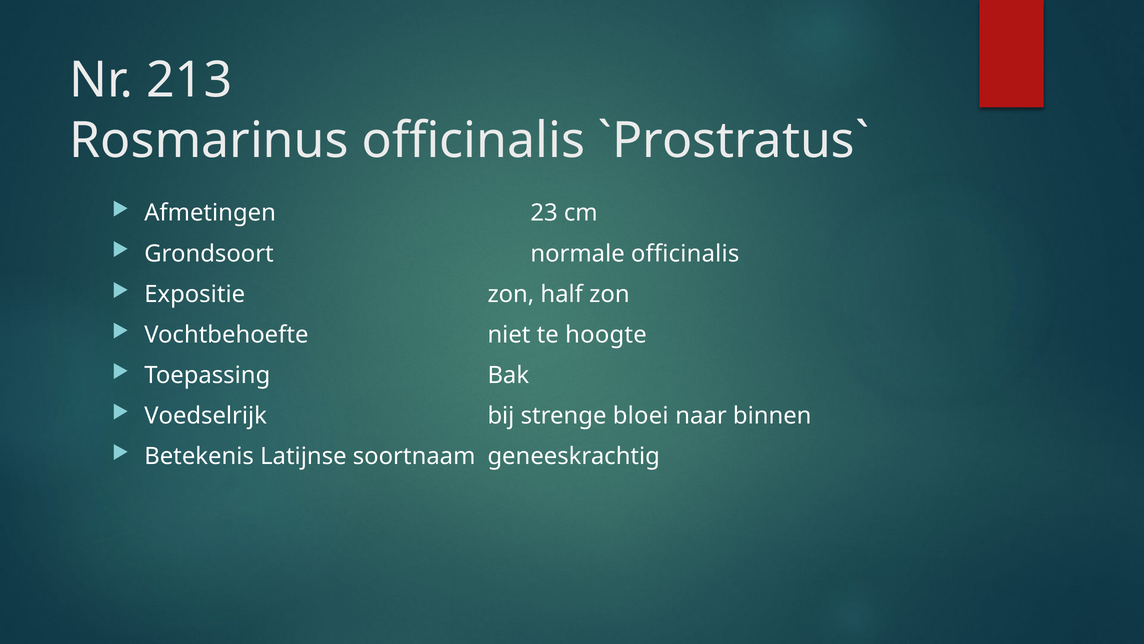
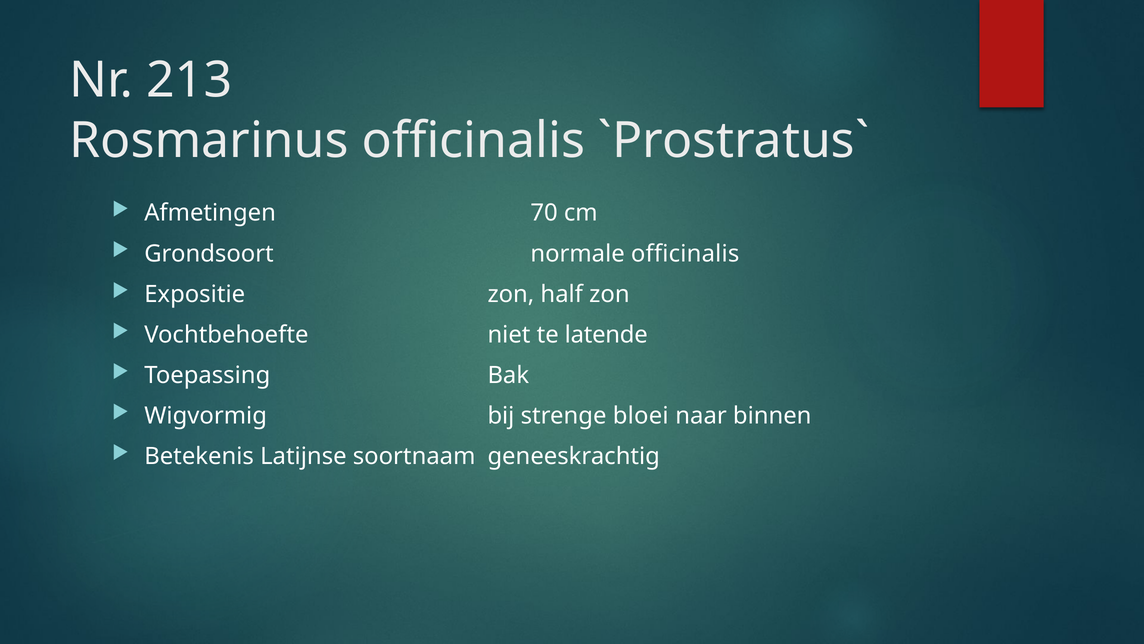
23: 23 -> 70 (544, 213)
hoogte: hoogte -> latende (606, 335)
Voedselrijk: Voedselrijk -> Wigvormig (206, 416)
